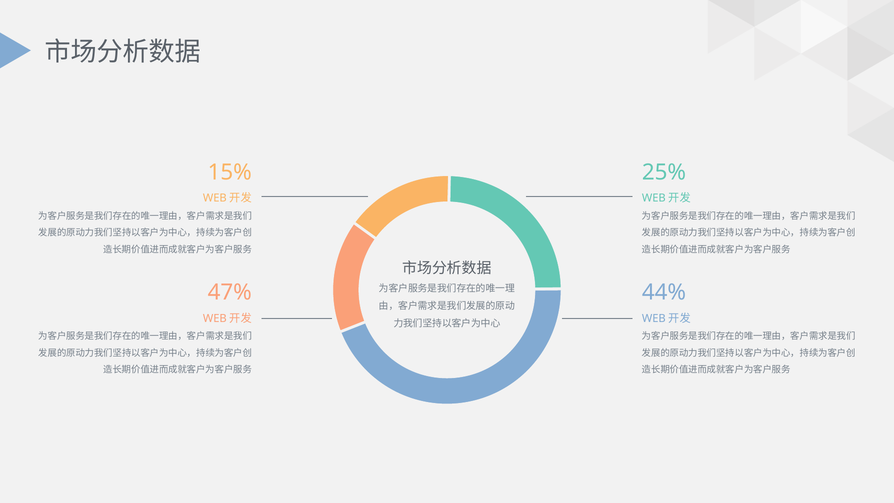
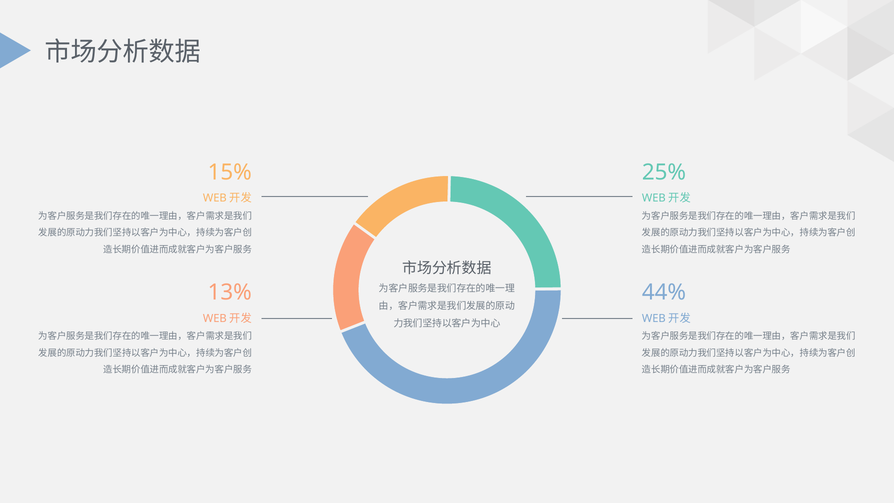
47%: 47% -> 13% (230, 292)
